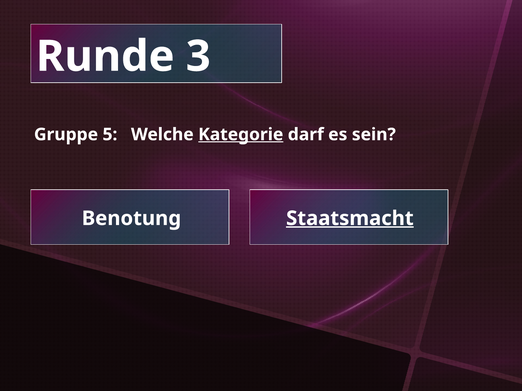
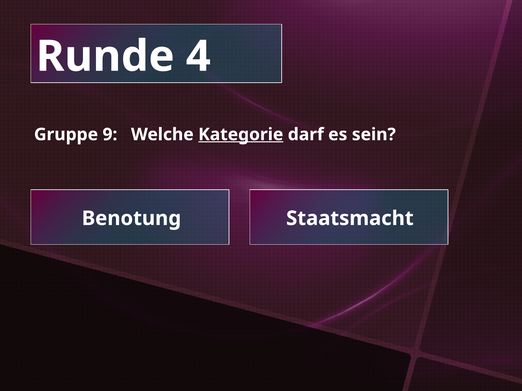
3: 3 -> 4 (198, 57)
5: 5 -> 9 (110, 135)
Staatsmacht underline: present -> none (350, 219)
